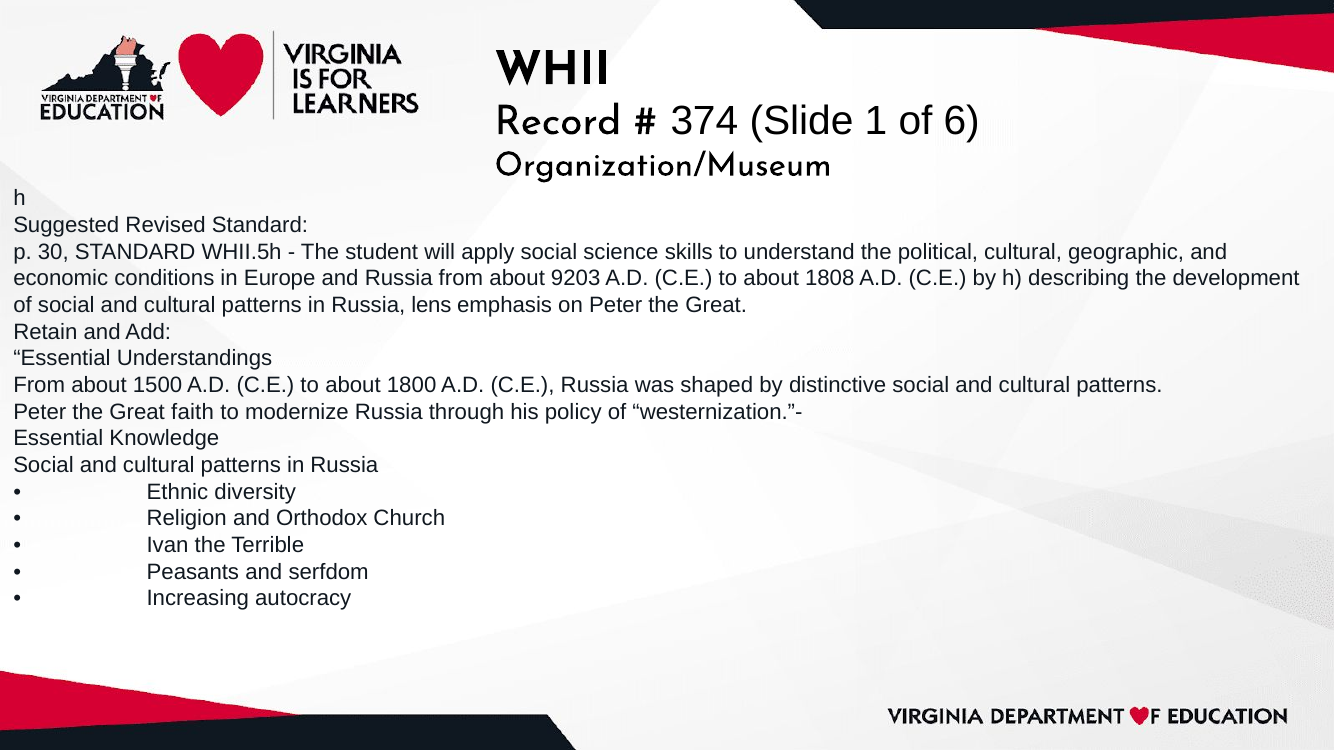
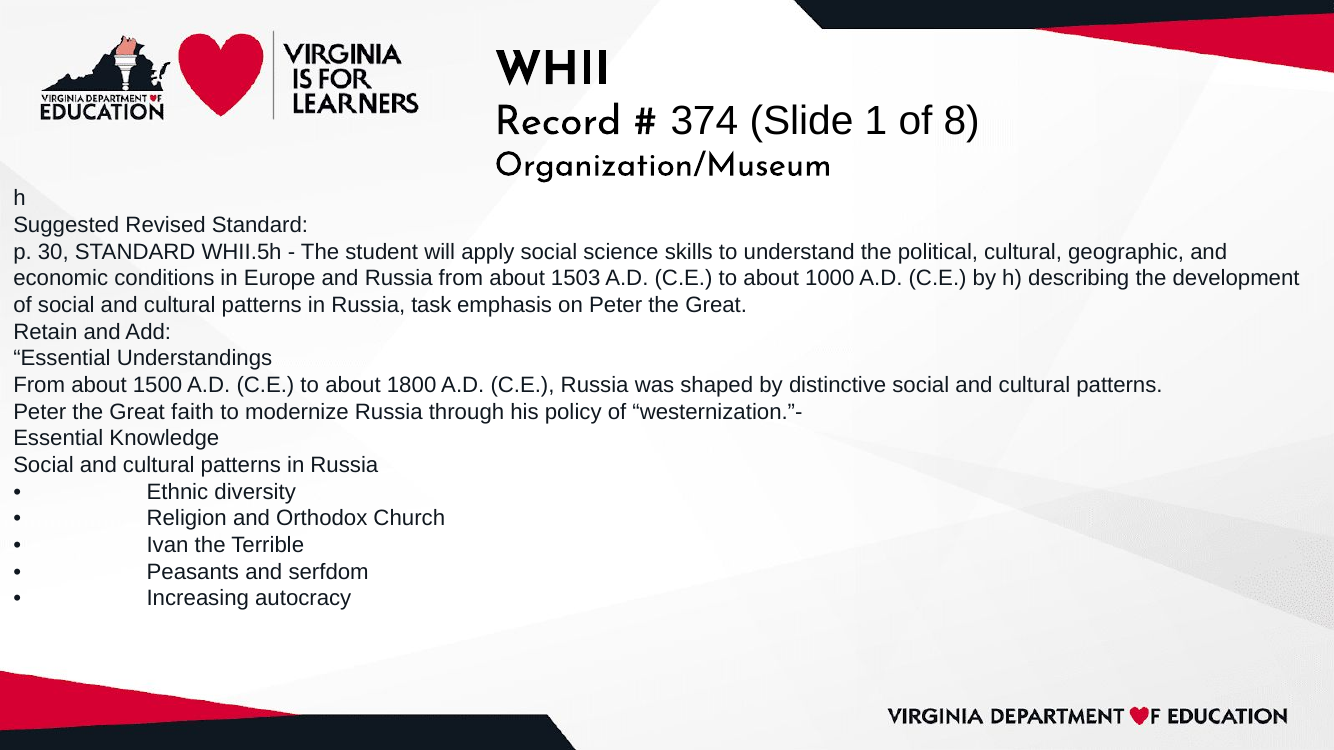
6: 6 -> 8 (962, 121)
9203: 9203 -> 1503 (576, 279)
1808: 1808 -> 1000 (830, 279)
lens: lens -> task (431, 305)
